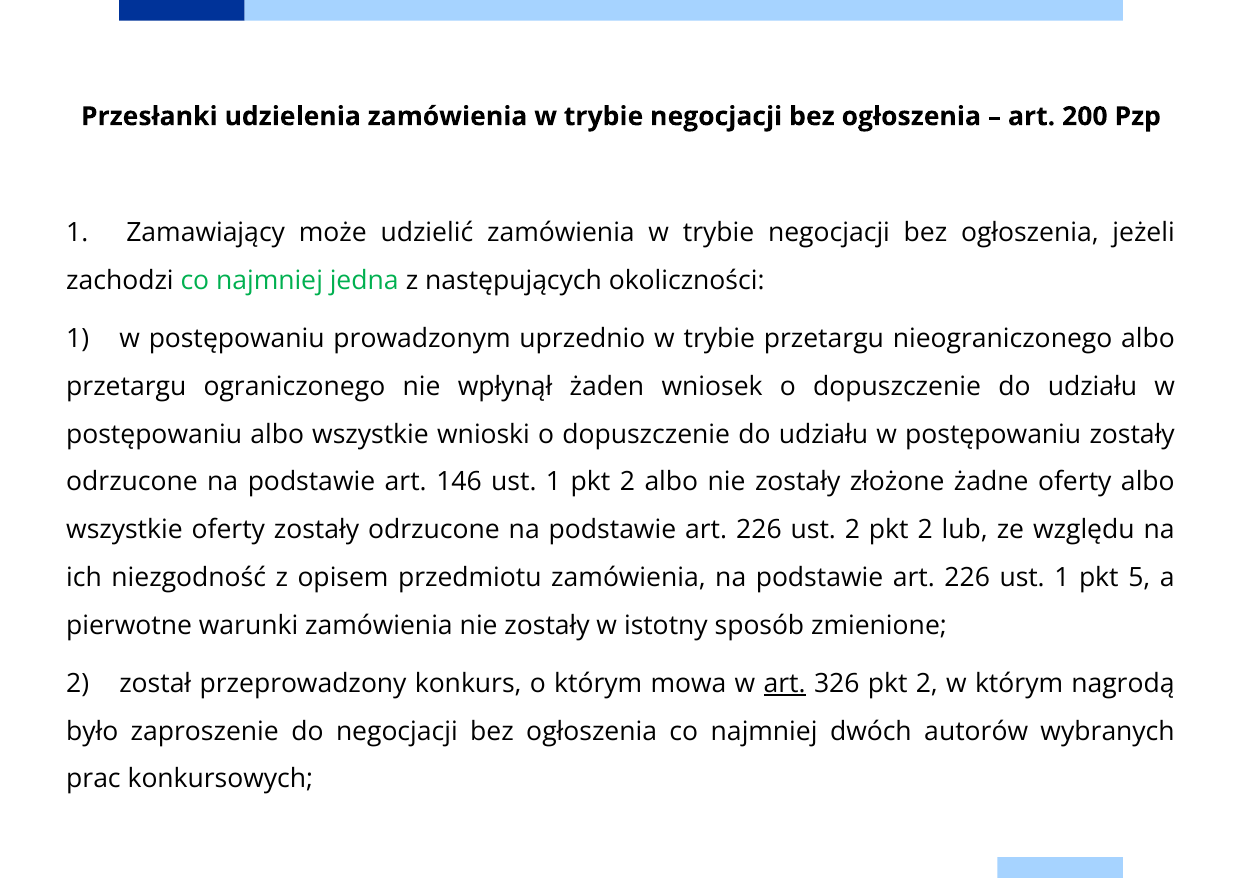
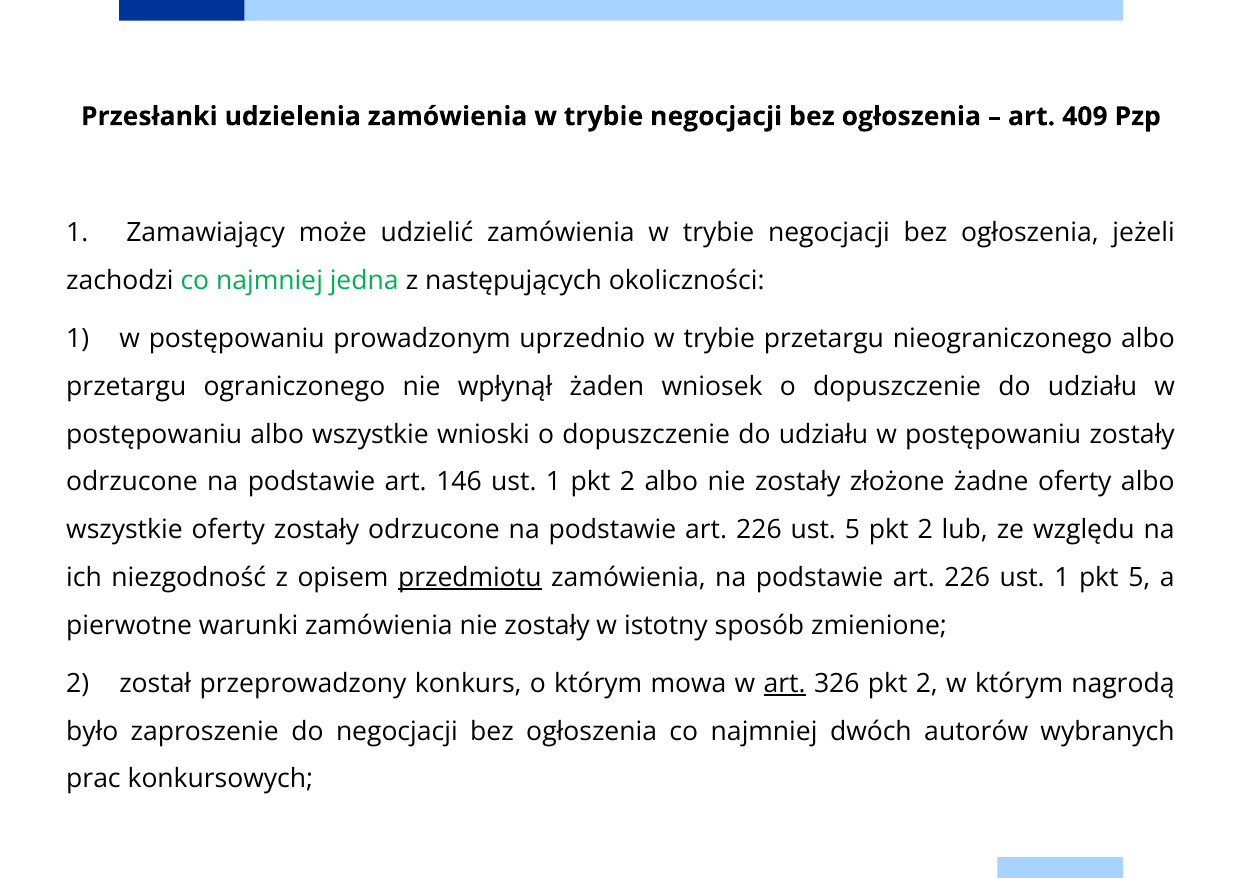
200: 200 -> 409 (1085, 116)
ust 2: 2 -> 5 (853, 530)
przedmiotu underline: none -> present (470, 578)
